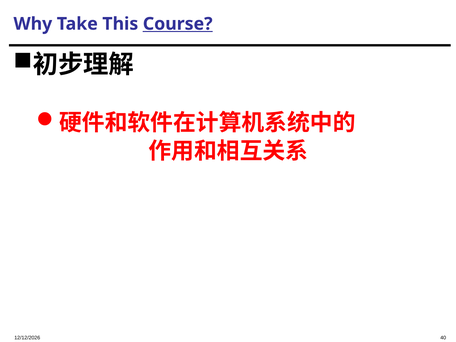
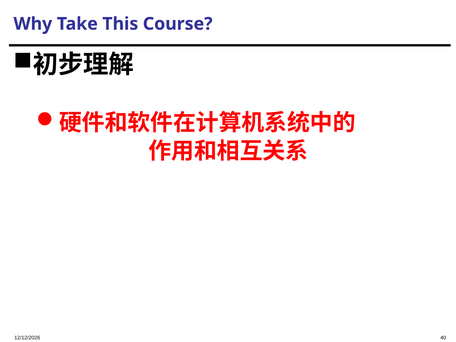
Course underline: present -> none (178, 24)
